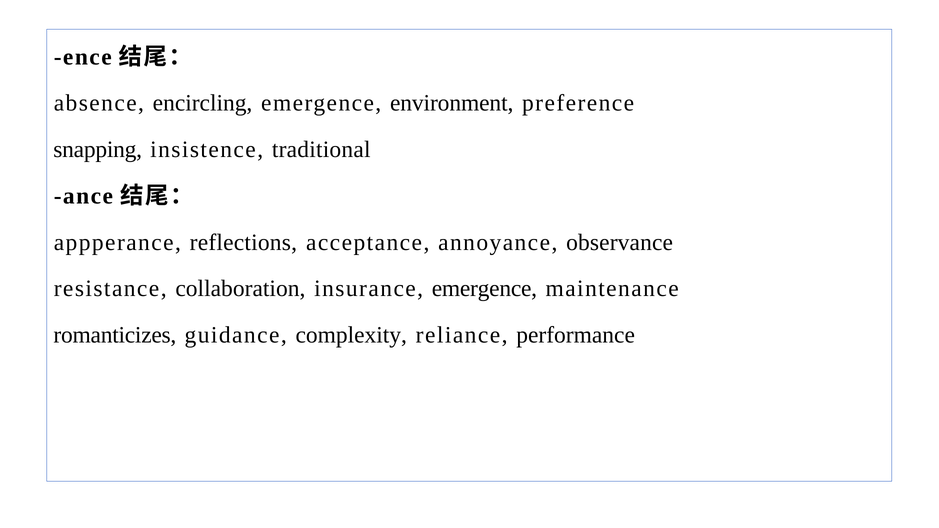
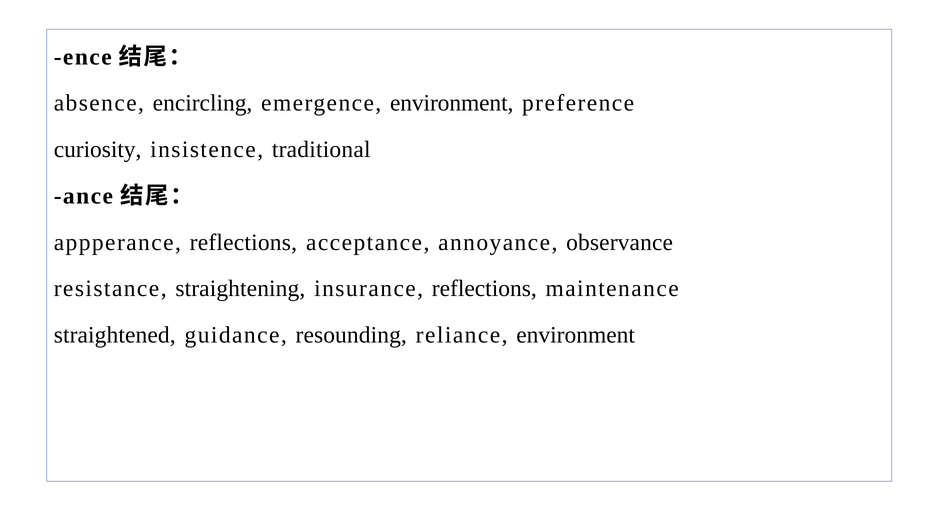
snapping: snapping -> curiosity (98, 150)
collaboration: collaboration -> straightening (240, 289)
insurance emergence: emergence -> reflections (484, 289)
romanticizes: romanticizes -> straightened (115, 335)
complexity: complexity -> resounding (351, 335)
reliance performance: performance -> environment (576, 335)
